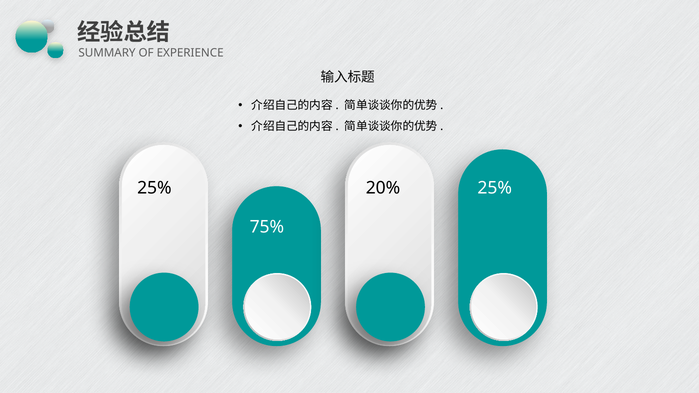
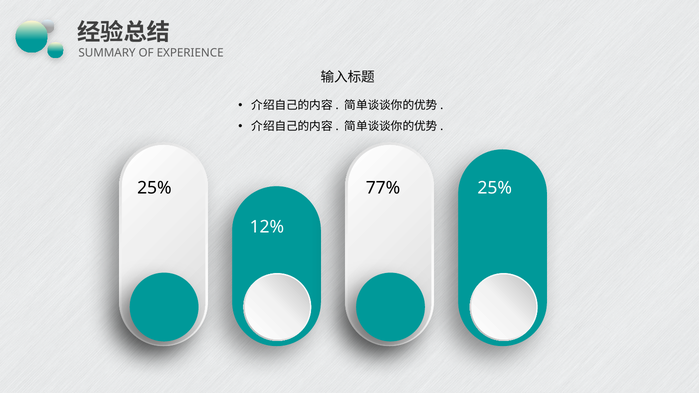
20%: 20% -> 77% (383, 188)
75%: 75% -> 12% (267, 227)
